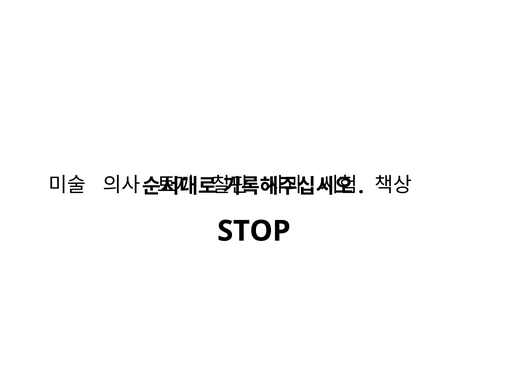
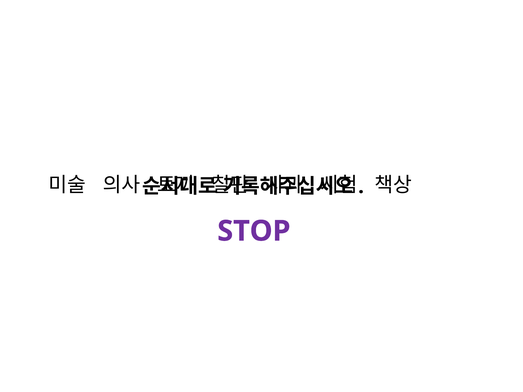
STOP colour: black -> purple (254, 231)
